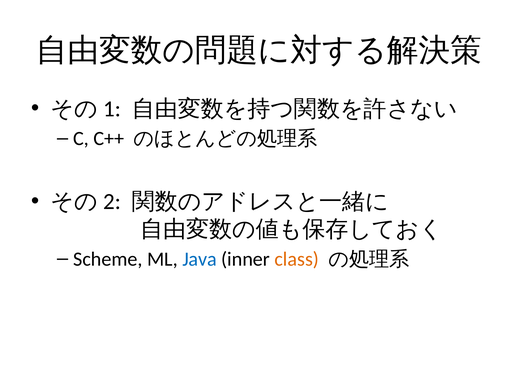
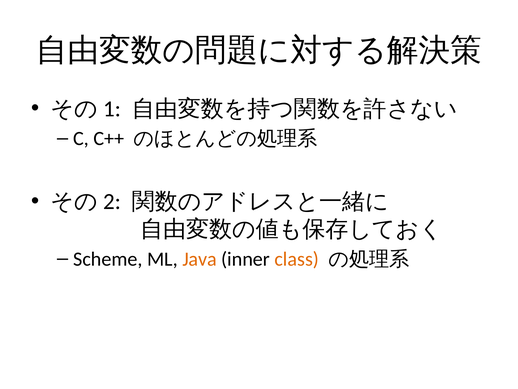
Java colour: blue -> orange (200, 259)
